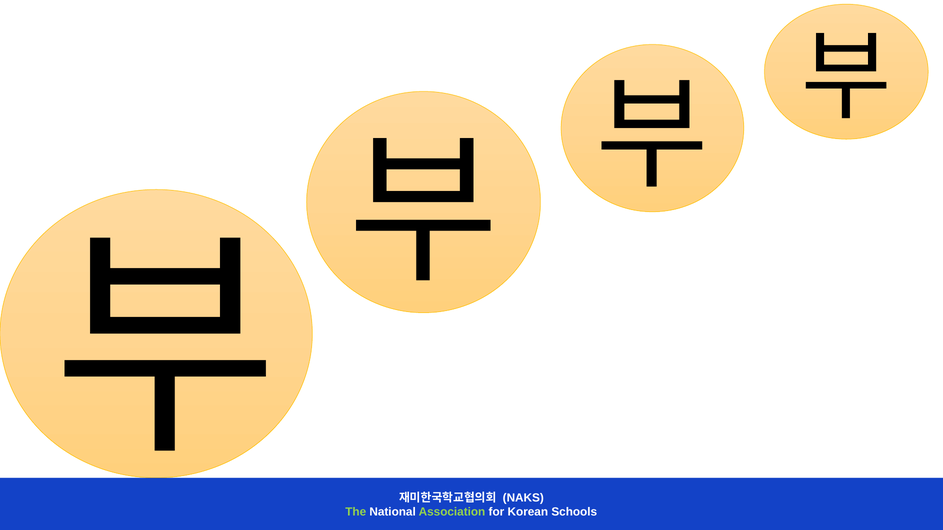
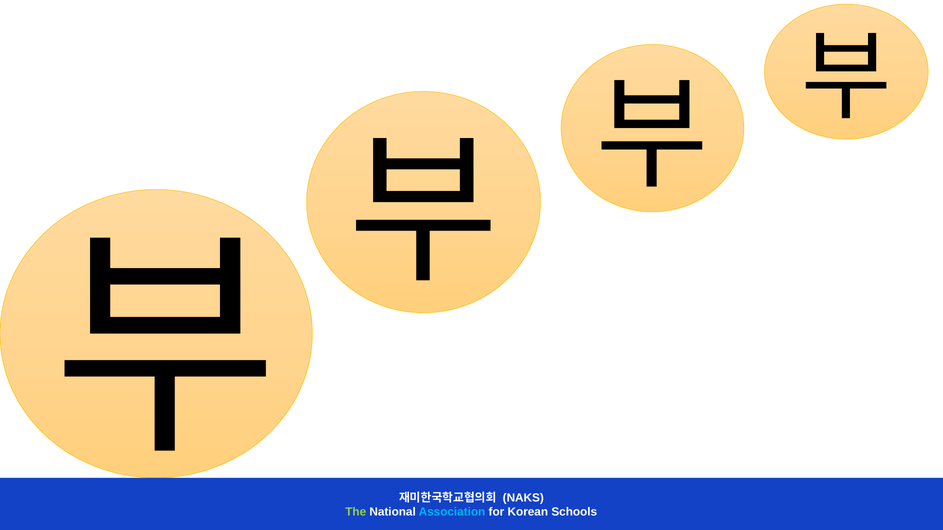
Association colour: light green -> light blue (452, 512)
